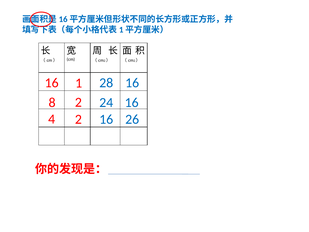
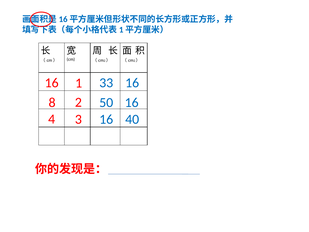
28: 28 -> 33 (106, 83)
24: 24 -> 50 (106, 103)
4 2: 2 -> 3 (78, 119)
26: 26 -> 40 (132, 119)
